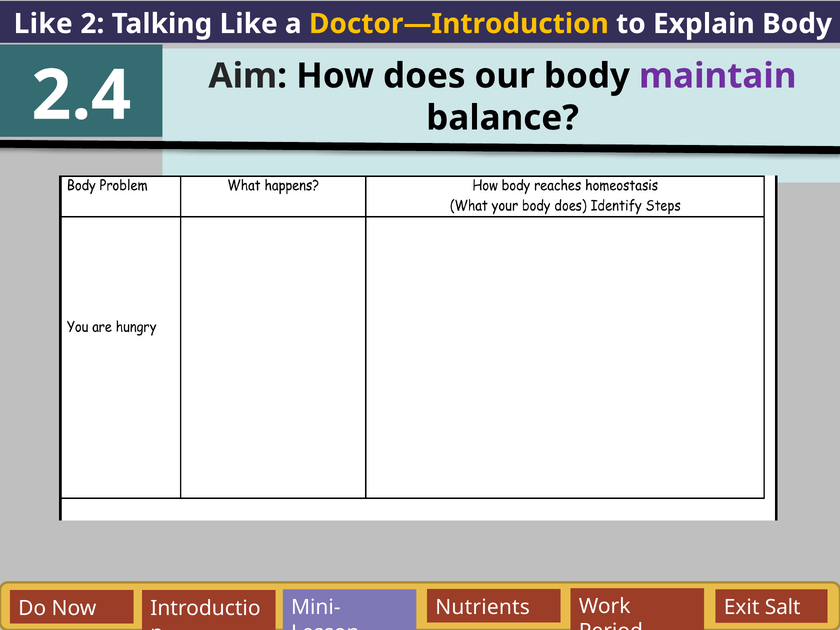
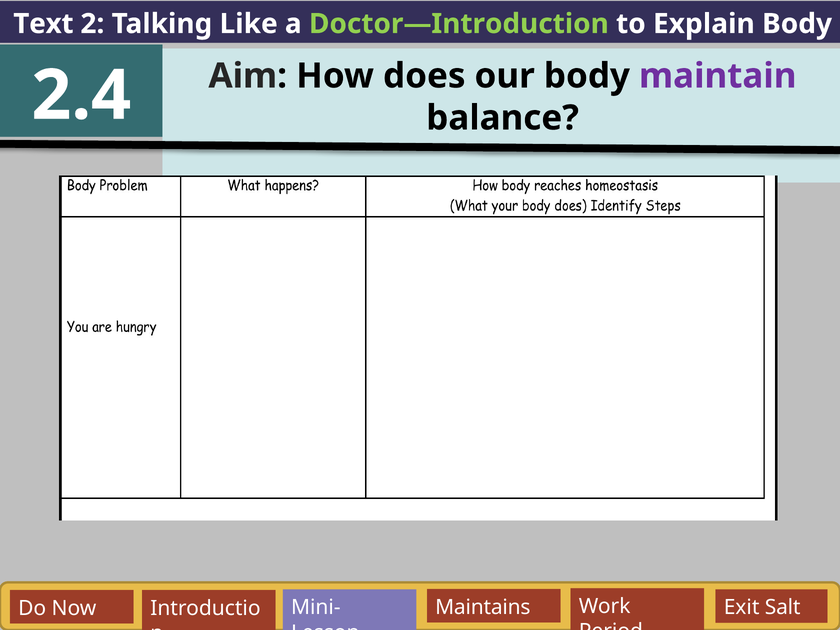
Like: Like -> Text (43, 24)
Doctor—Introduction colour: yellow -> light green (459, 24)
Nutrients: Nutrients -> Maintains (483, 607)
